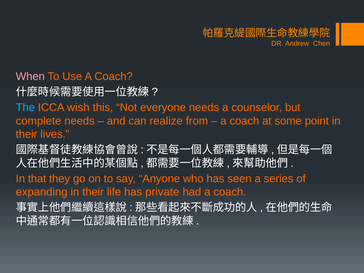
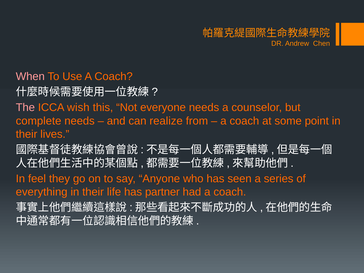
The colour: light blue -> pink (25, 108)
that: that -> feel (37, 179)
expanding: expanding -> everything (42, 192)
private: private -> partner (162, 192)
